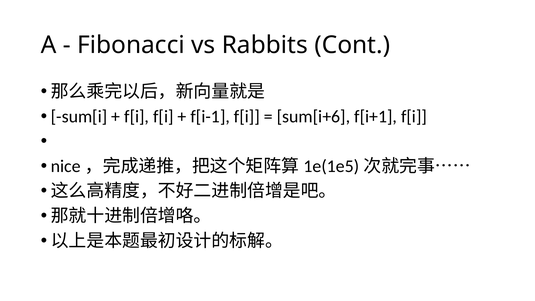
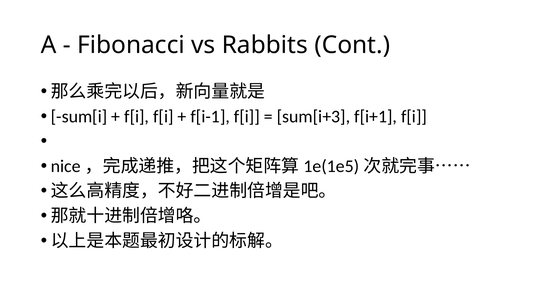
sum[i+6: sum[i+6 -> sum[i+3 (314, 116)
